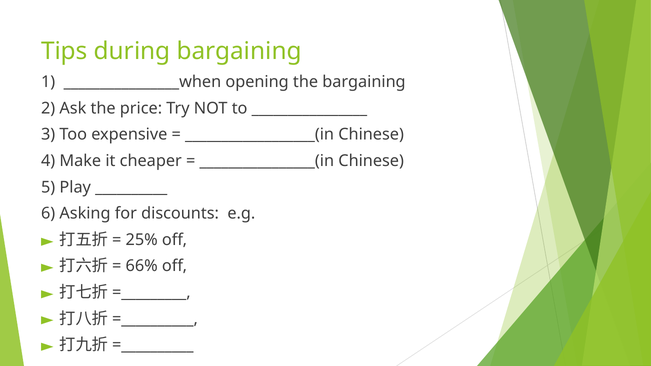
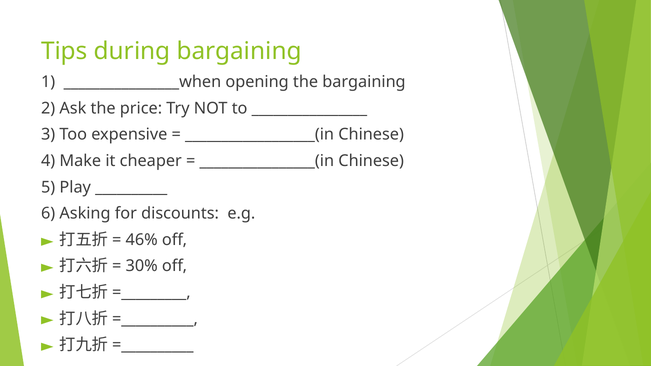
25%: 25% -> 46% (142, 240)
66%: 66% -> 30% (142, 266)
